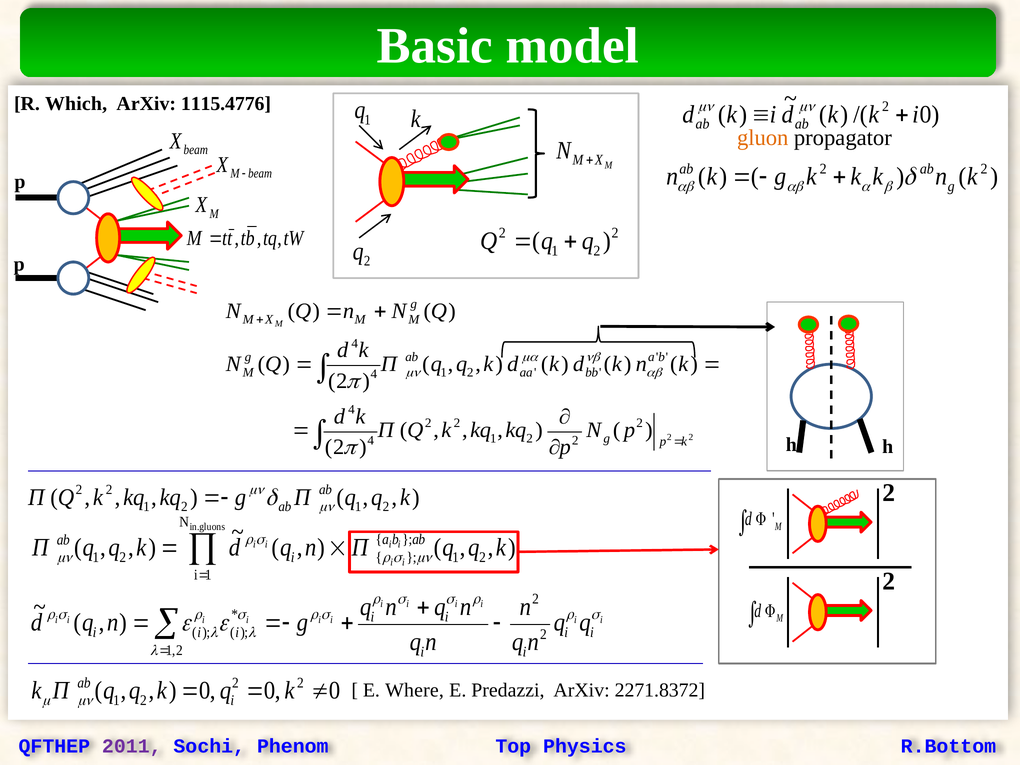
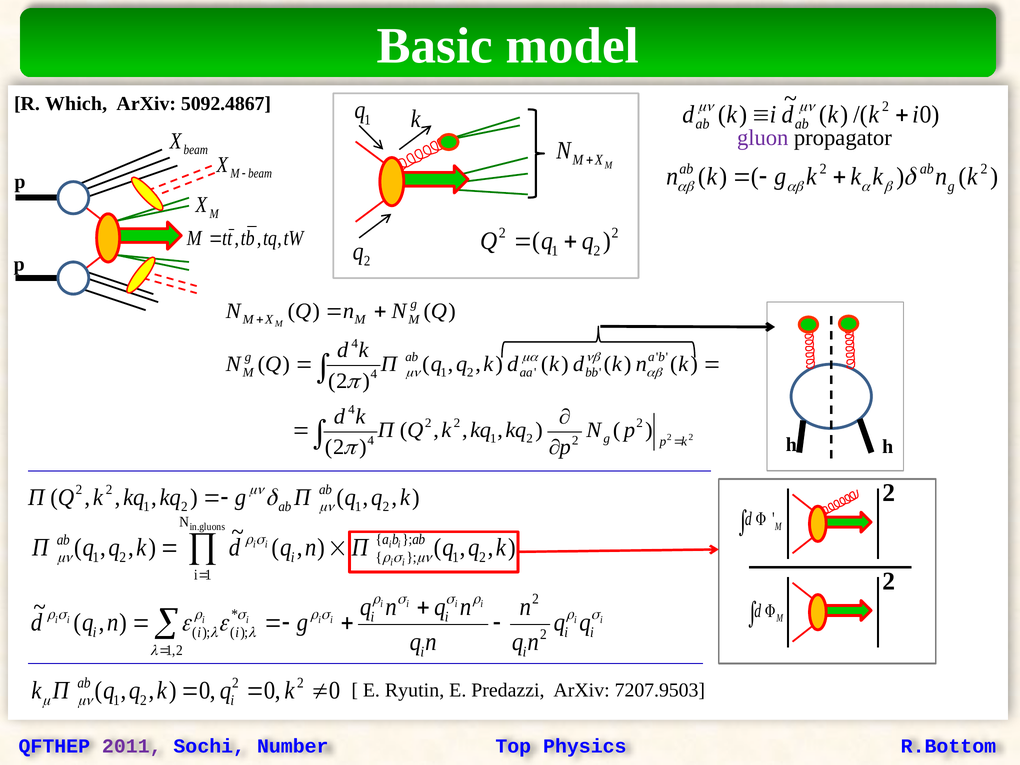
1115.4776: 1115.4776 -> 5092.4867 (226, 104)
gluon colour: orange -> purple (763, 138)
Where: Where -> Ryutin (415, 690)
2271.8372: 2271.8372 -> 7207.9503 (660, 690)
Phenom: Phenom -> Number (293, 746)
